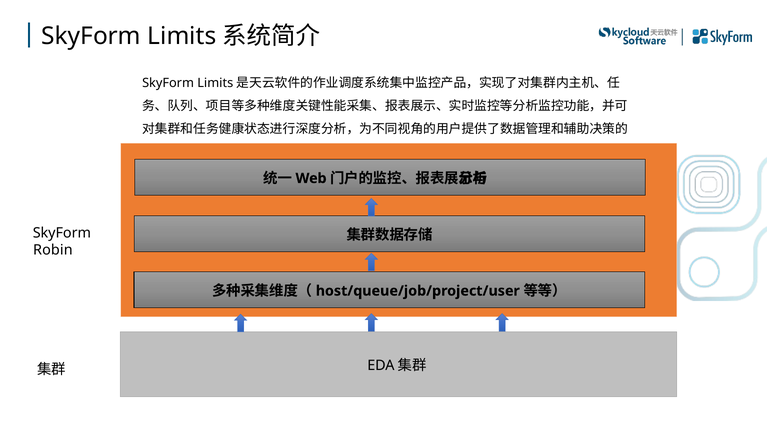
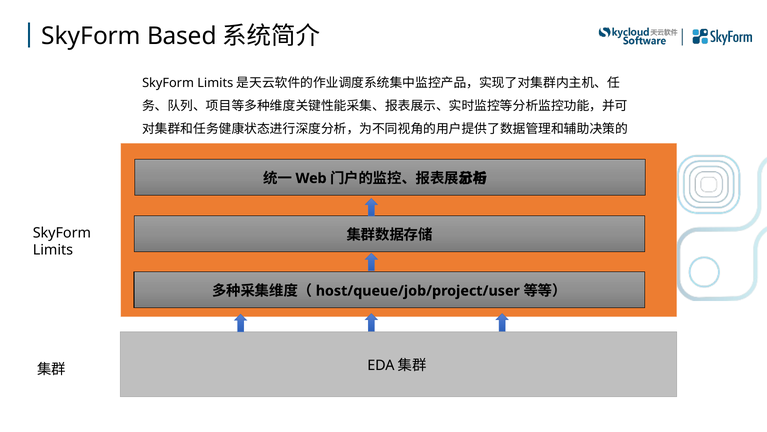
Limits: Limits -> Based (182, 36)
Robin: Robin -> Limits (53, 250)
